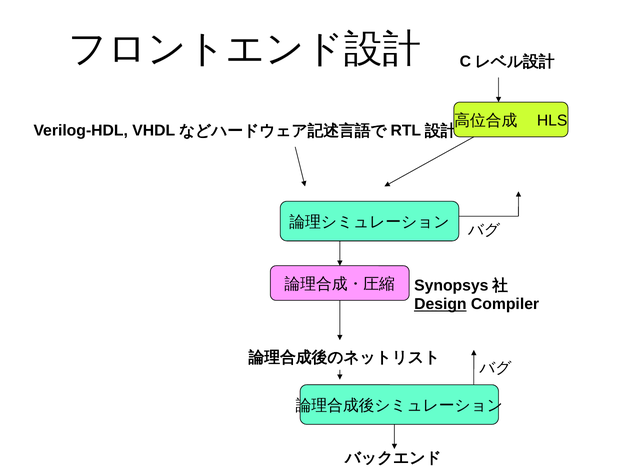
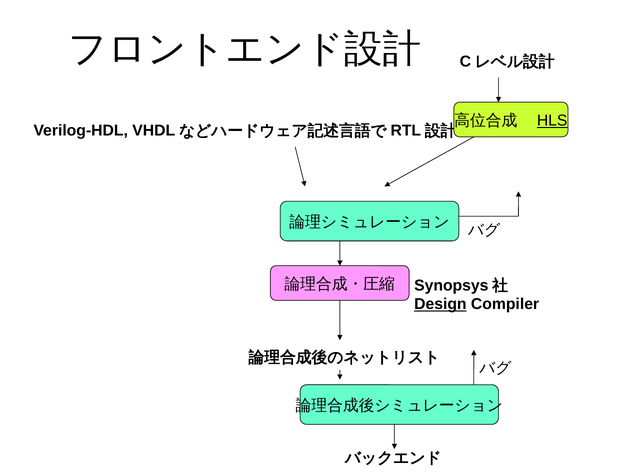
HLS underline: none -> present (552, 121)
